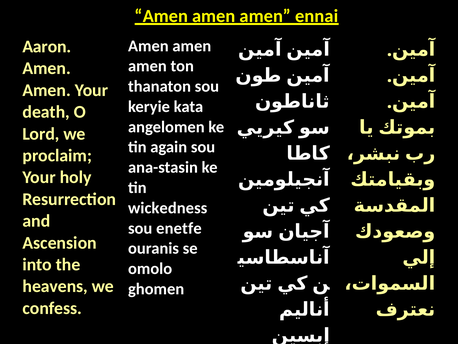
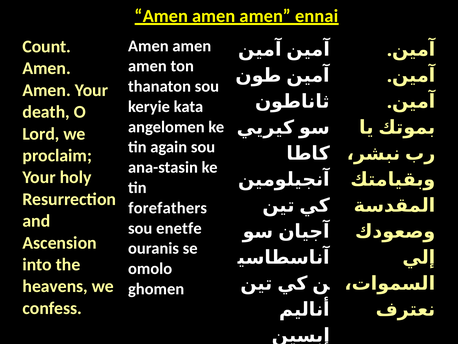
Aaron: Aaron -> Count (47, 47)
wickedness: wickedness -> forefathers (168, 208)
